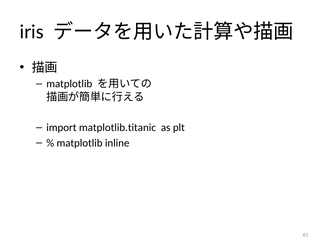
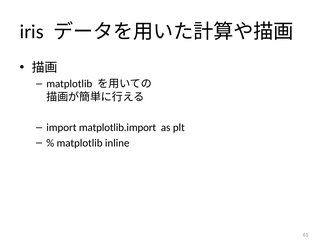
matplotlib.titanic: matplotlib.titanic -> matplotlib.import (118, 128)
